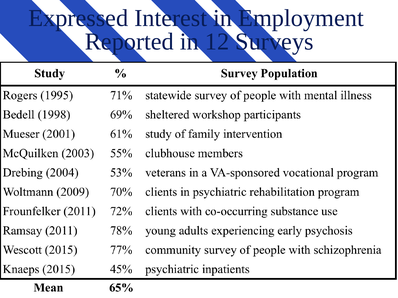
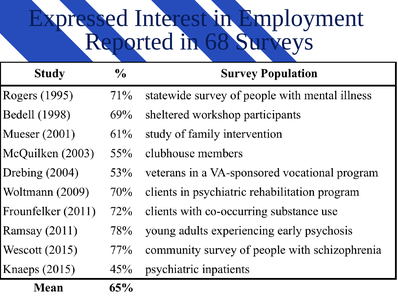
12: 12 -> 68 (217, 42)
